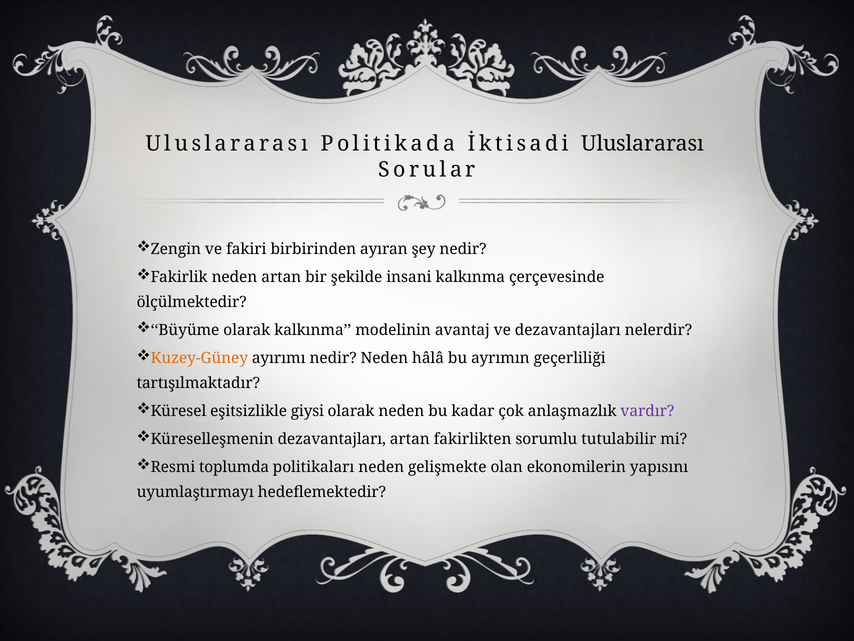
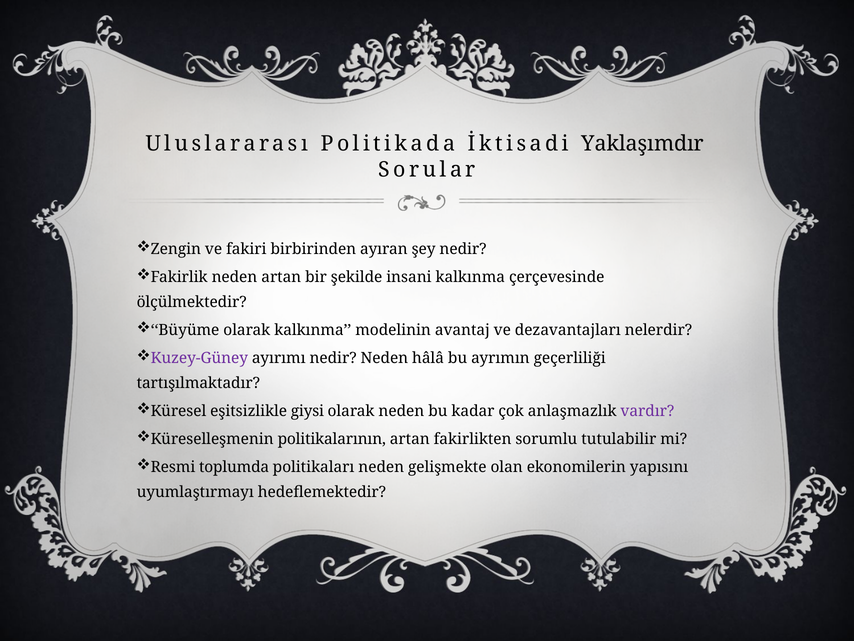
İktisadi Uluslararası: Uluslararası -> Yaklaşımdır (643, 144)
Kuzey-Güney colour: orange -> purple (199, 358)
Küreselleşmenin dezavantajları: dezavantajları -> politikalarının (332, 439)
